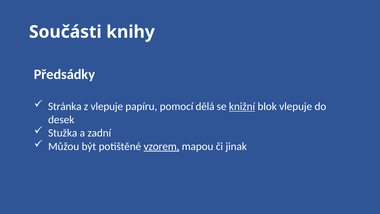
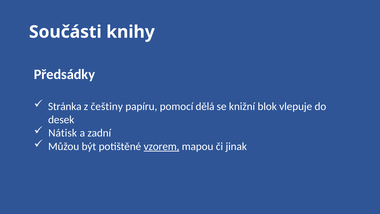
z vlepuje: vlepuje -> češtiny (107, 106)
knižní underline: present -> none (242, 106)
Stužka: Stužka -> Nátisk (63, 133)
